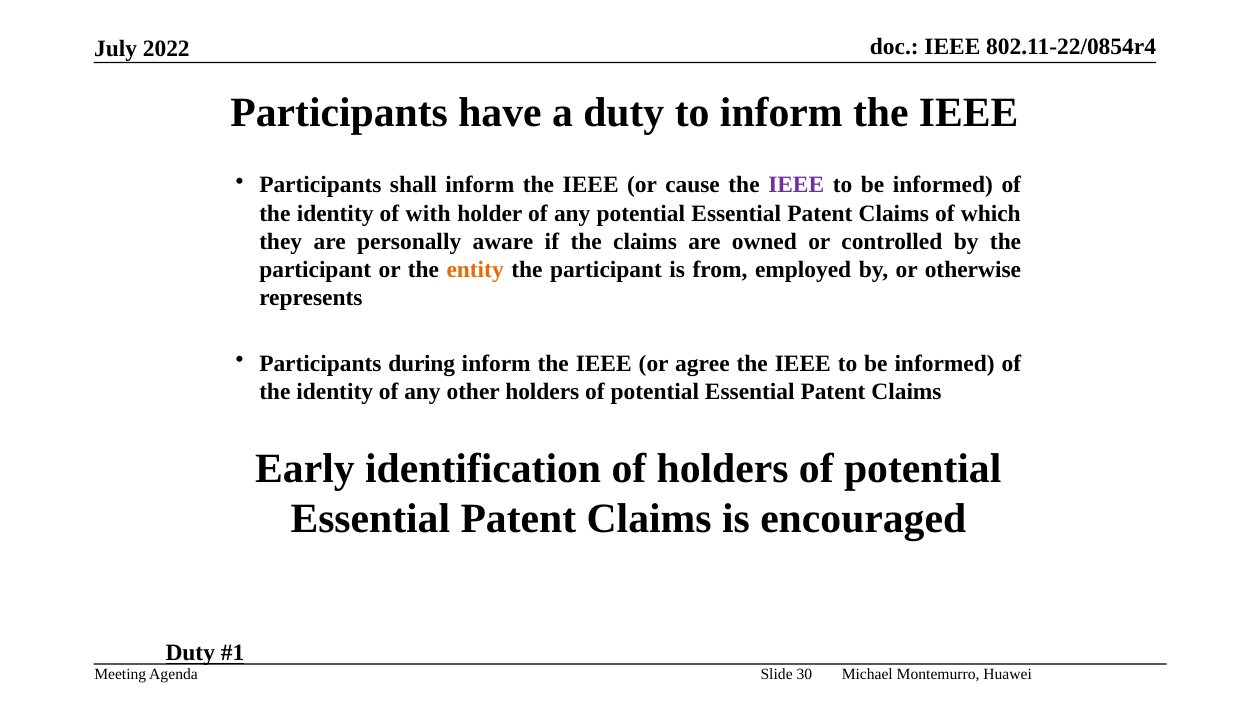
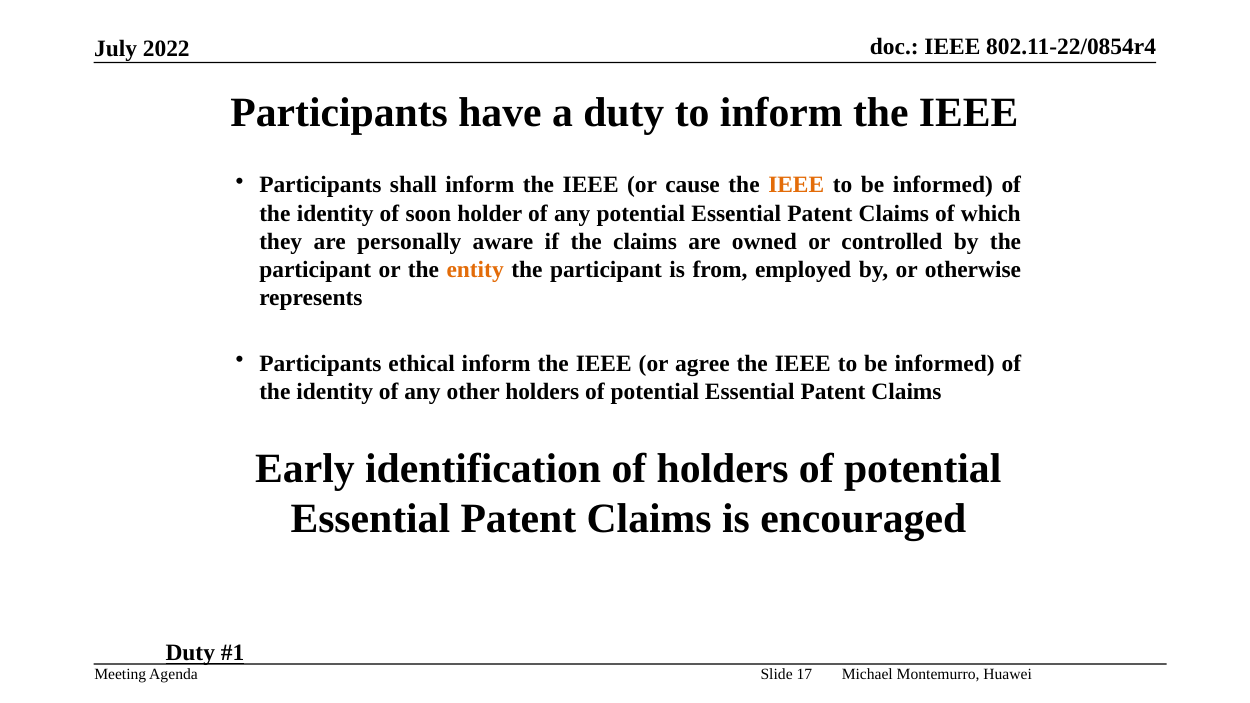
IEEE colour: purple -> orange (796, 185)
with: with -> soon (428, 213)
during: during -> ethical (422, 363)
30: 30 -> 17 (804, 674)
